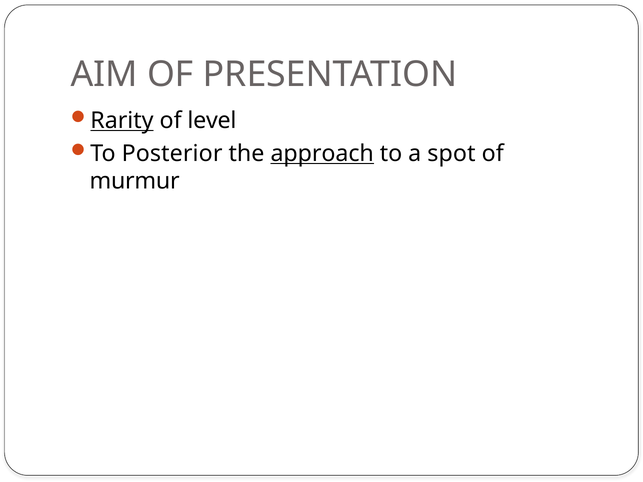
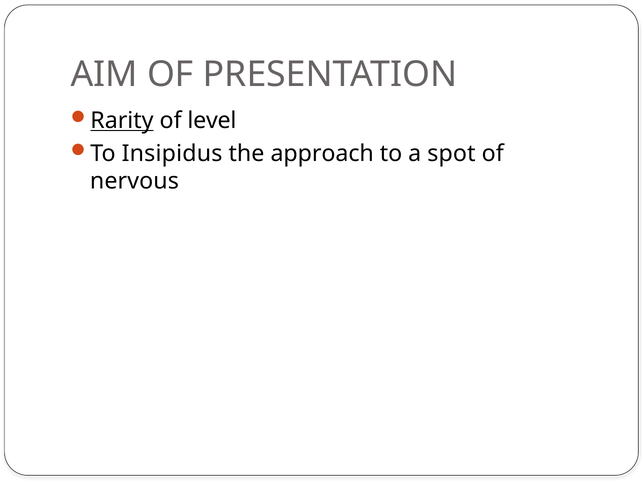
Posterior: Posterior -> Insipidus (172, 154)
approach underline: present -> none (322, 154)
murmur: murmur -> nervous (134, 181)
